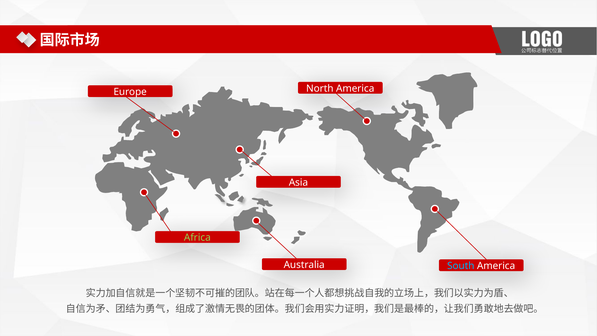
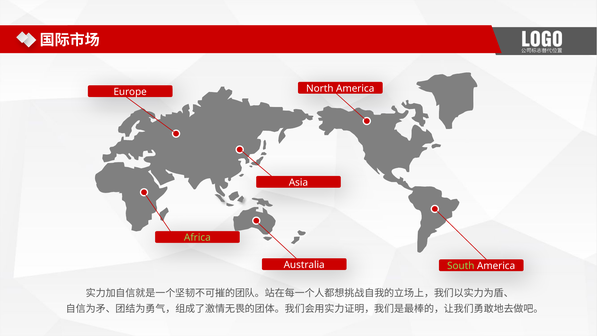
South colour: light blue -> light green (461, 266)
